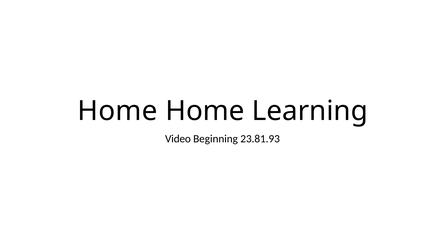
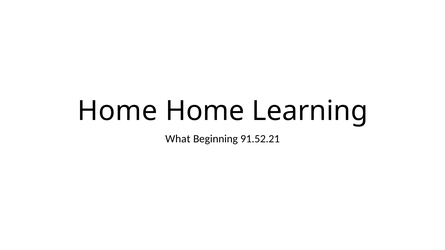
Video: Video -> What (178, 139)
23.81.93: 23.81.93 -> 91.52.21 (260, 139)
